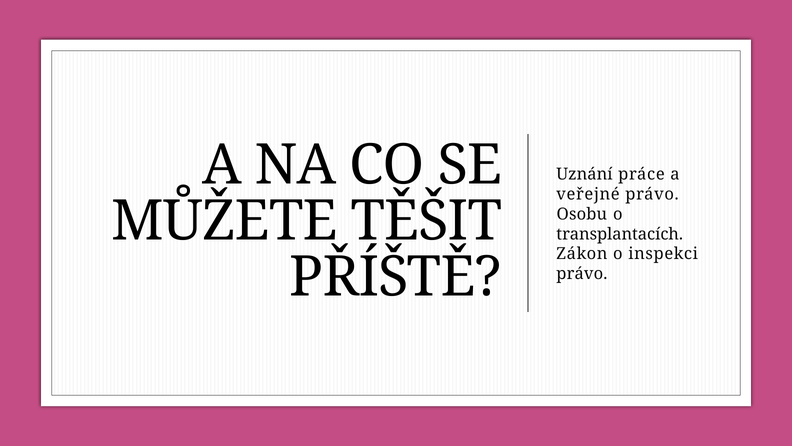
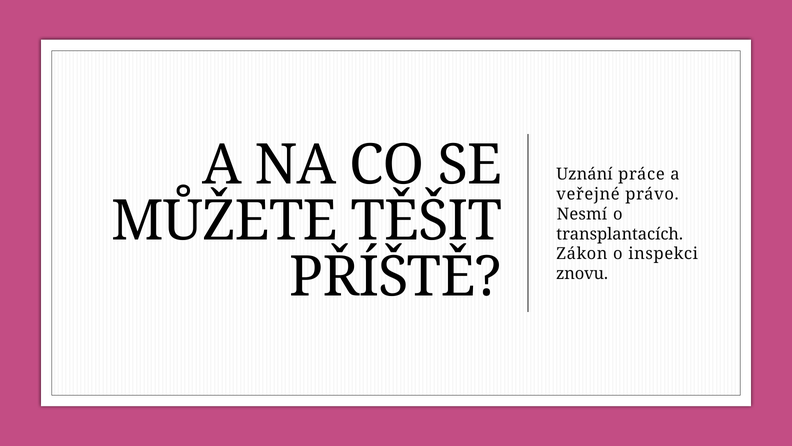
Osobu: Osobu -> Nesmí (582, 214)
právo: právo -> znovu (582, 273)
